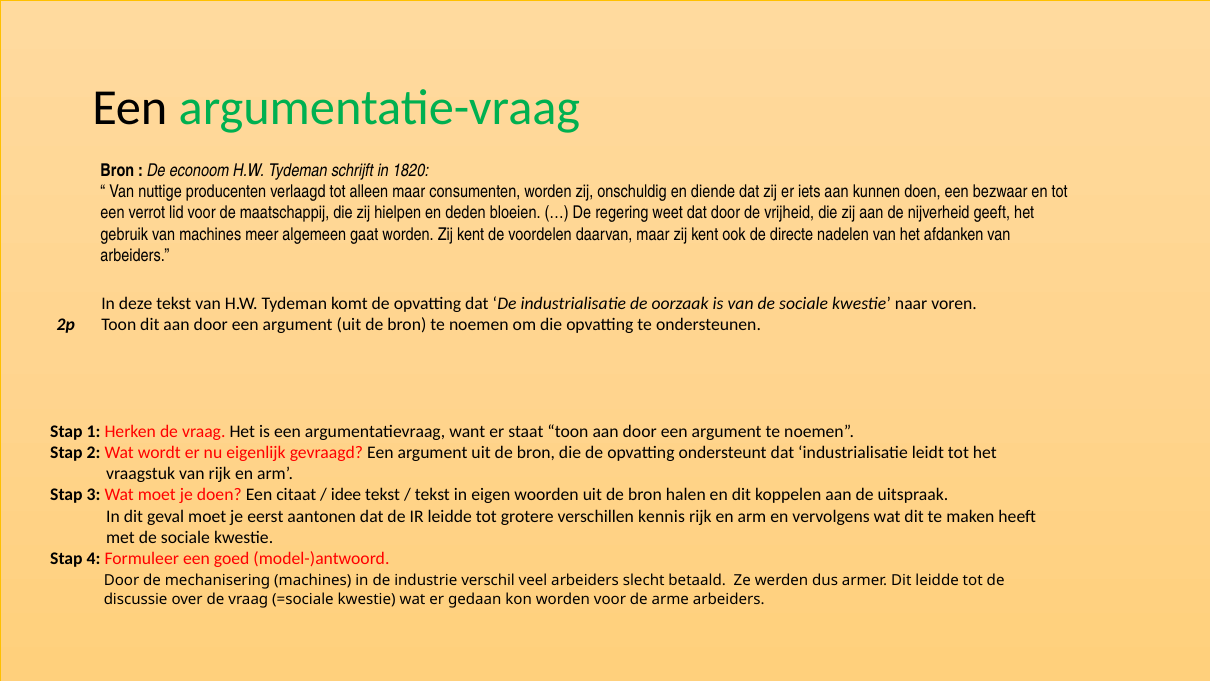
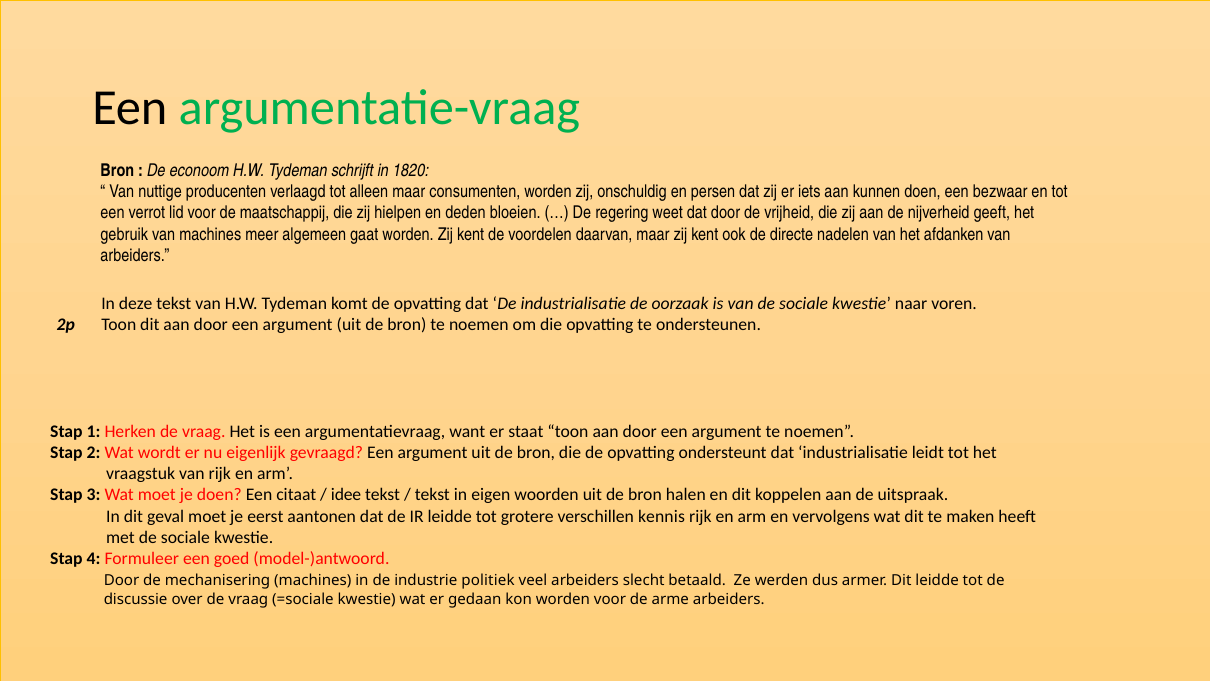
diende: diende -> persen (713, 192)
verschil: verschil -> politiek (488, 580)
